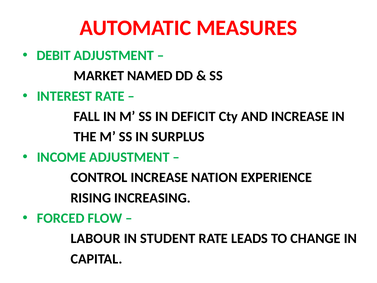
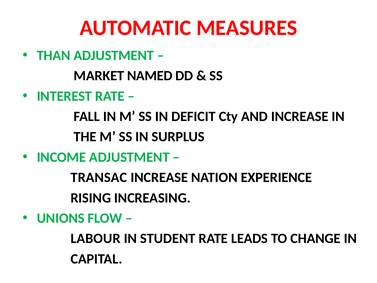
DEBIT: DEBIT -> THAN (54, 55)
CONTROL: CONTROL -> TRANSAC (99, 177)
FORCED: FORCED -> UNIONS (61, 218)
